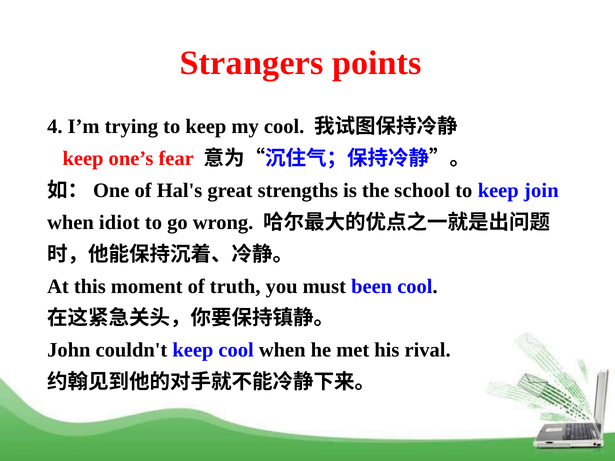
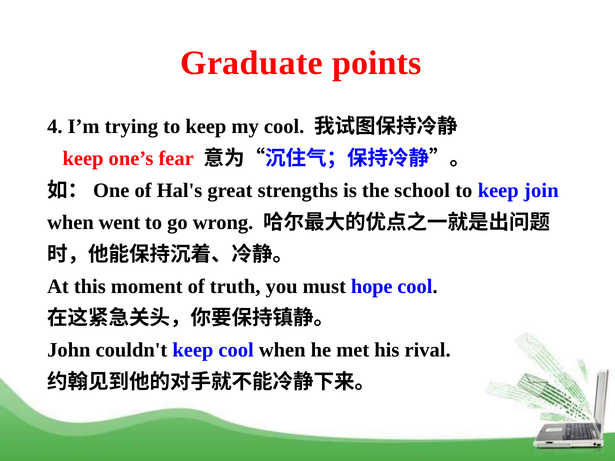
Strangers: Strangers -> Graduate (251, 63)
idiot: idiot -> went (119, 222)
been: been -> hope (372, 286)
